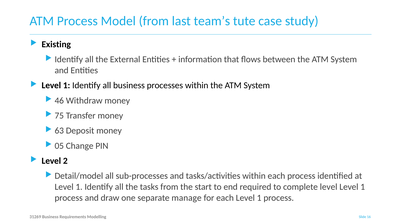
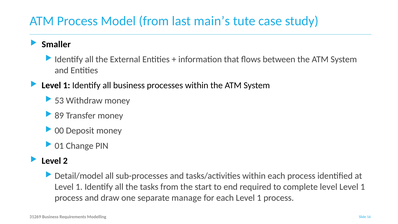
team’s: team’s -> main’s (212, 21)
Existing: Existing -> Smaller (56, 44)
46: 46 -> 53 (59, 100)
75: 75 -> 89 (59, 116)
63: 63 -> 00 (59, 131)
05: 05 -> 01 (59, 146)
